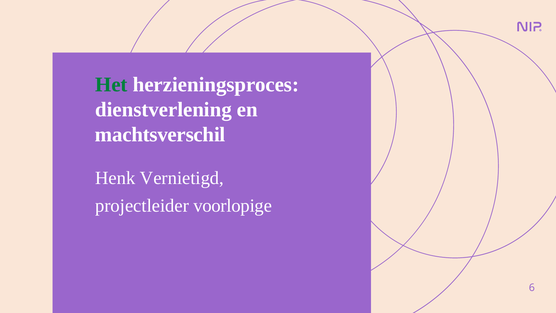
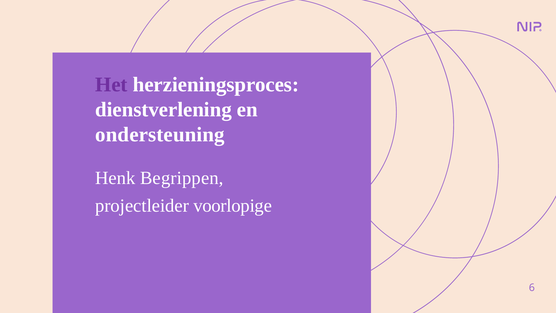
Het colour: green -> purple (111, 85)
machtsverschil: machtsverschil -> ondersteuning (160, 135)
Vernietigd: Vernietigd -> Begrippen (182, 178)
